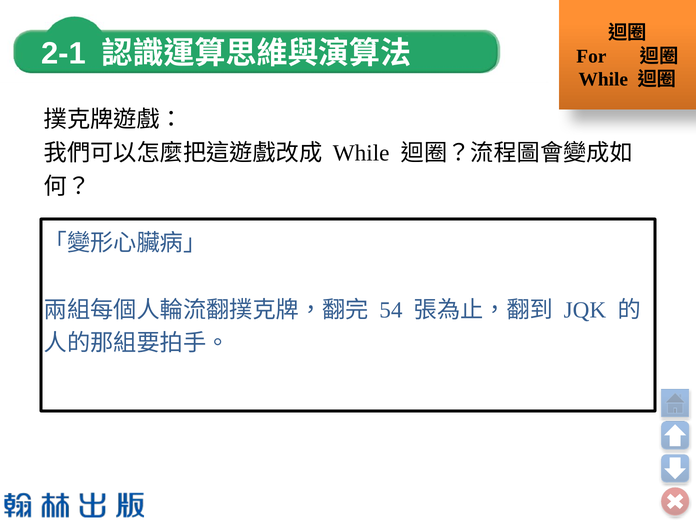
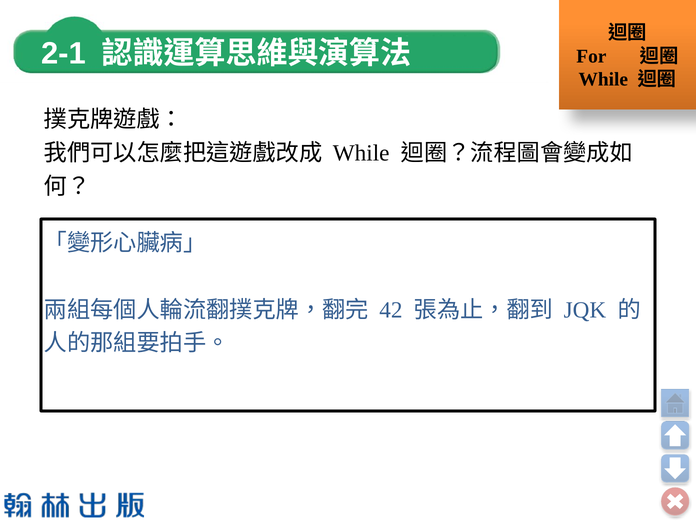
54: 54 -> 42 (391, 310)
